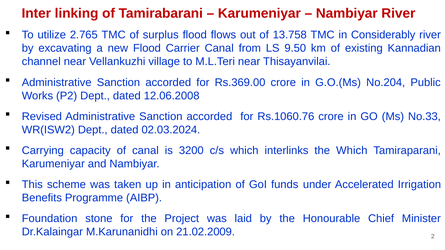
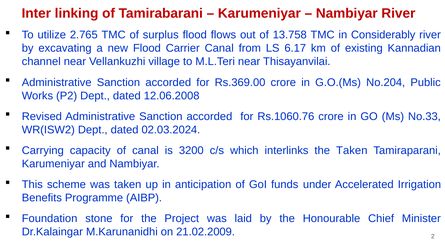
9.50: 9.50 -> 6.17 (295, 48)
the Which: Which -> Taken (352, 151)
